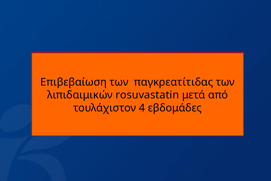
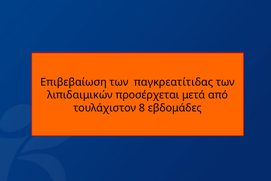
rosuvastatin: rosuvastatin -> προσέρχεται (147, 95)
4: 4 -> 8 (142, 108)
